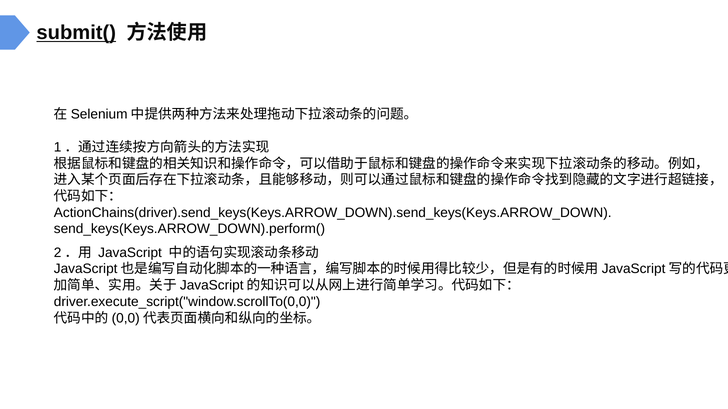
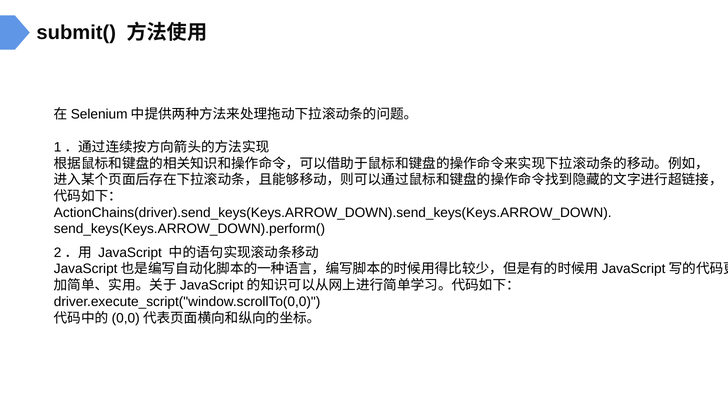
submit( underline: present -> none (76, 33)
